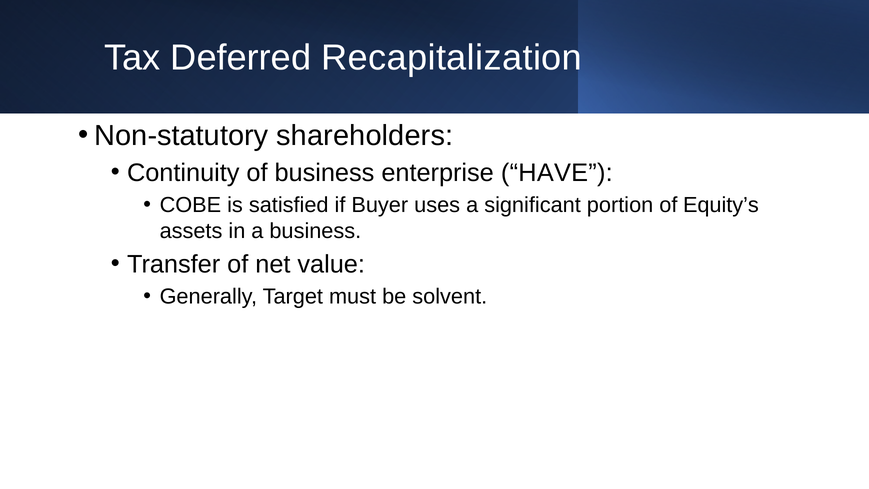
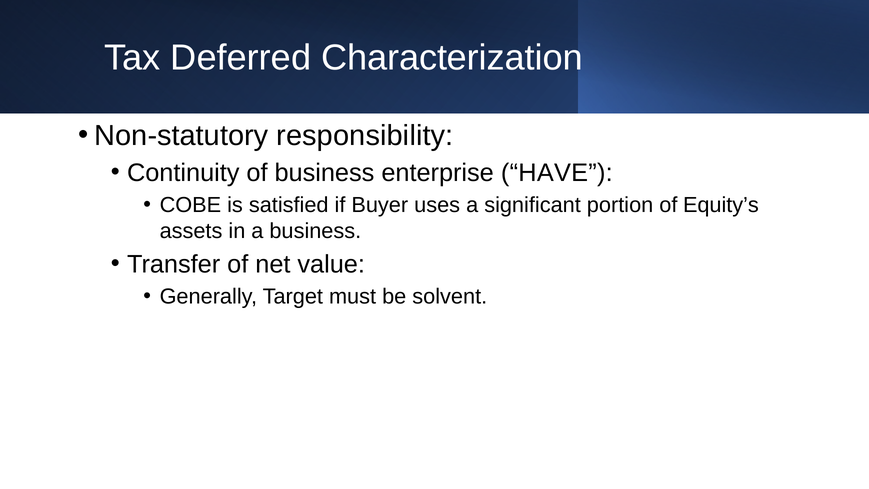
Recapitalization: Recapitalization -> Characterization (452, 58)
shareholders: shareholders -> responsibility (365, 136)
